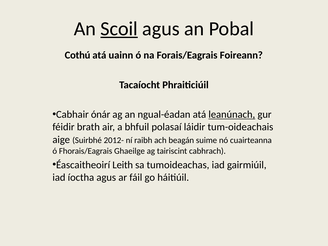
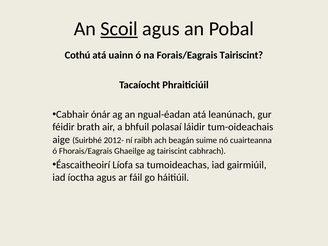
Forais/Eagrais Foireann: Foireann -> Tairiscint (241, 55)
leanúnach underline: present -> none (232, 114)
Leith: Leith -> Líofa (123, 165)
